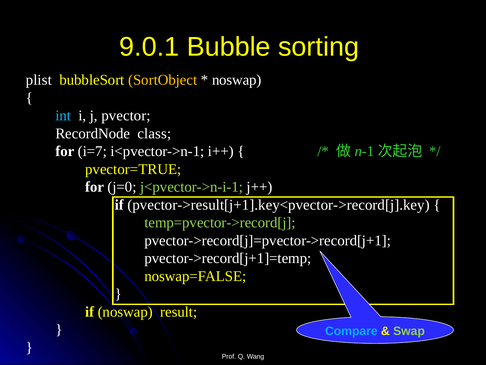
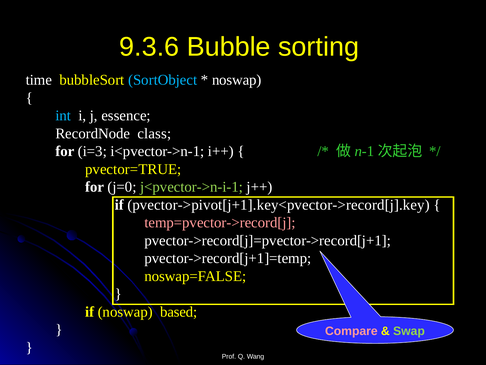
9.0.1: 9.0.1 -> 9.3.6 (149, 47)
plist: plist -> time (39, 80)
SortObject colour: yellow -> light blue (163, 80)
pvector: pvector -> essence (126, 115)
i=7: i=7 -> i=3 (92, 151)
pvector->result[j+1].key<pvector->record[j].key: pvector->result[j+1].key<pvector->record[j].key -> pvector->pivot[j+1].key<pvector->record[j].key (279, 205)
temp=pvector->record[j colour: light green -> pink (220, 222)
result: result -> based (179, 311)
Compare colour: light blue -> pink (351, 331)
